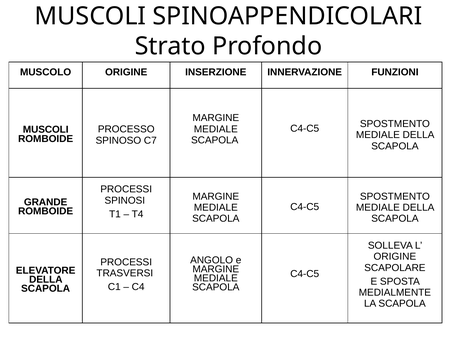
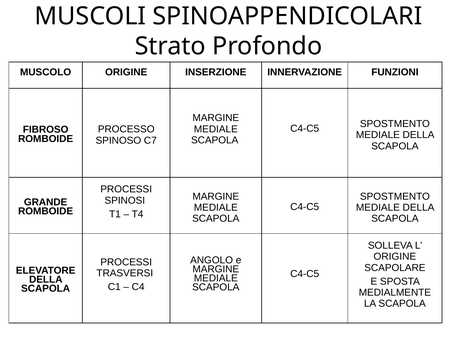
MUSCOLI: MUSCOLI -> FIBROSO (46, 130)
